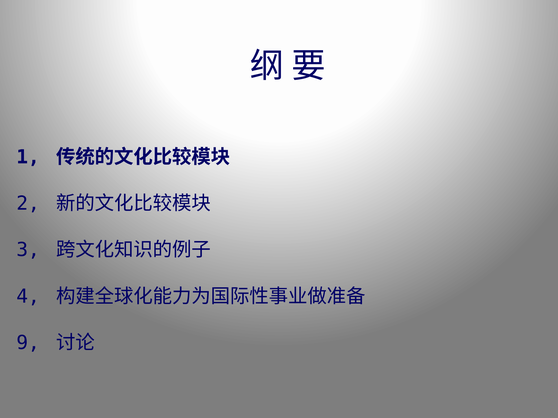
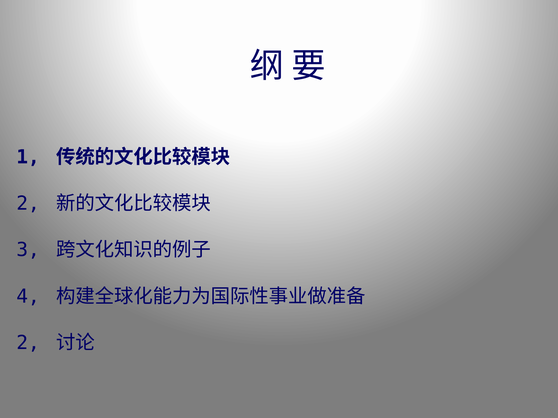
9: 9 -> 2 (28, 343)
